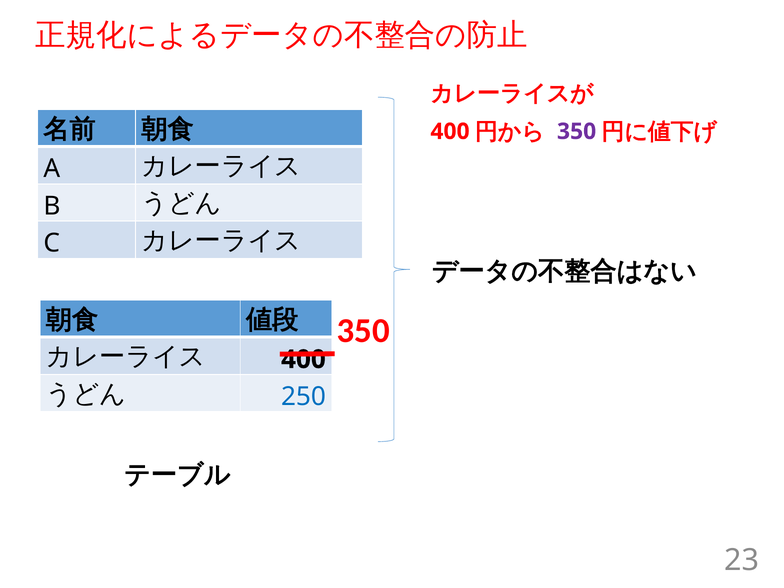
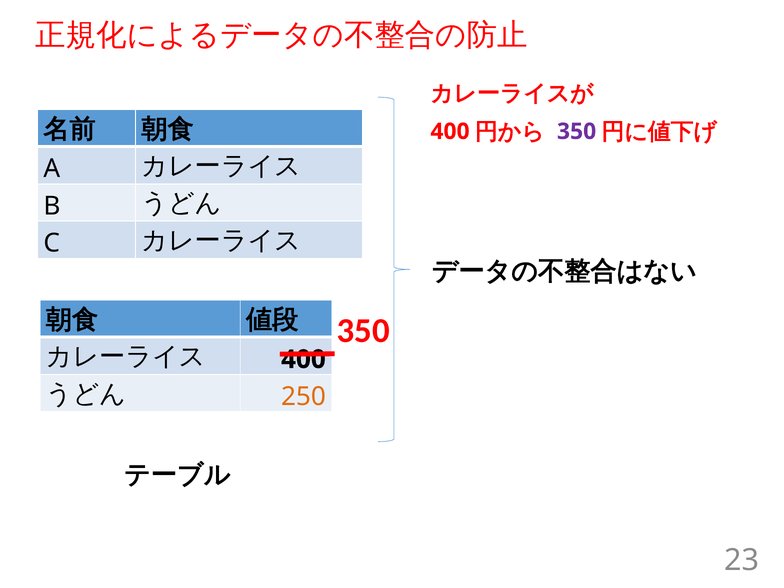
250 colour: blue -> orange (303, 397)
